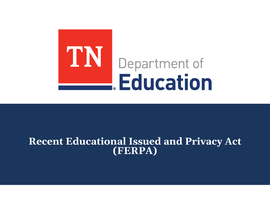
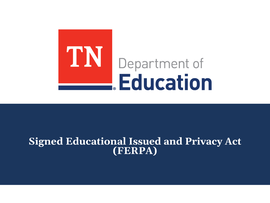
Recent: Recent -> Signed (46, 141)
